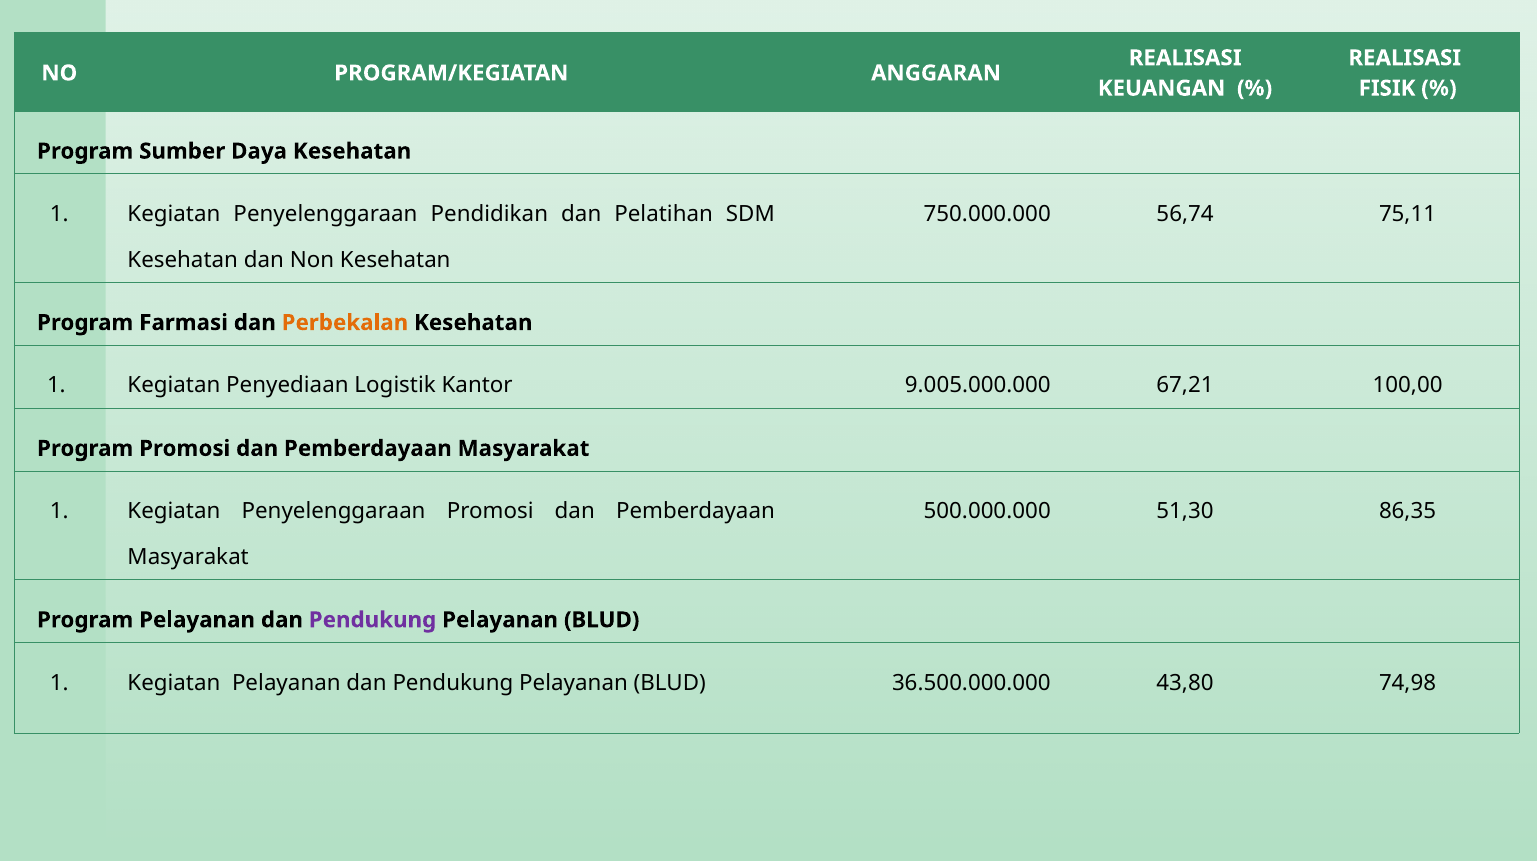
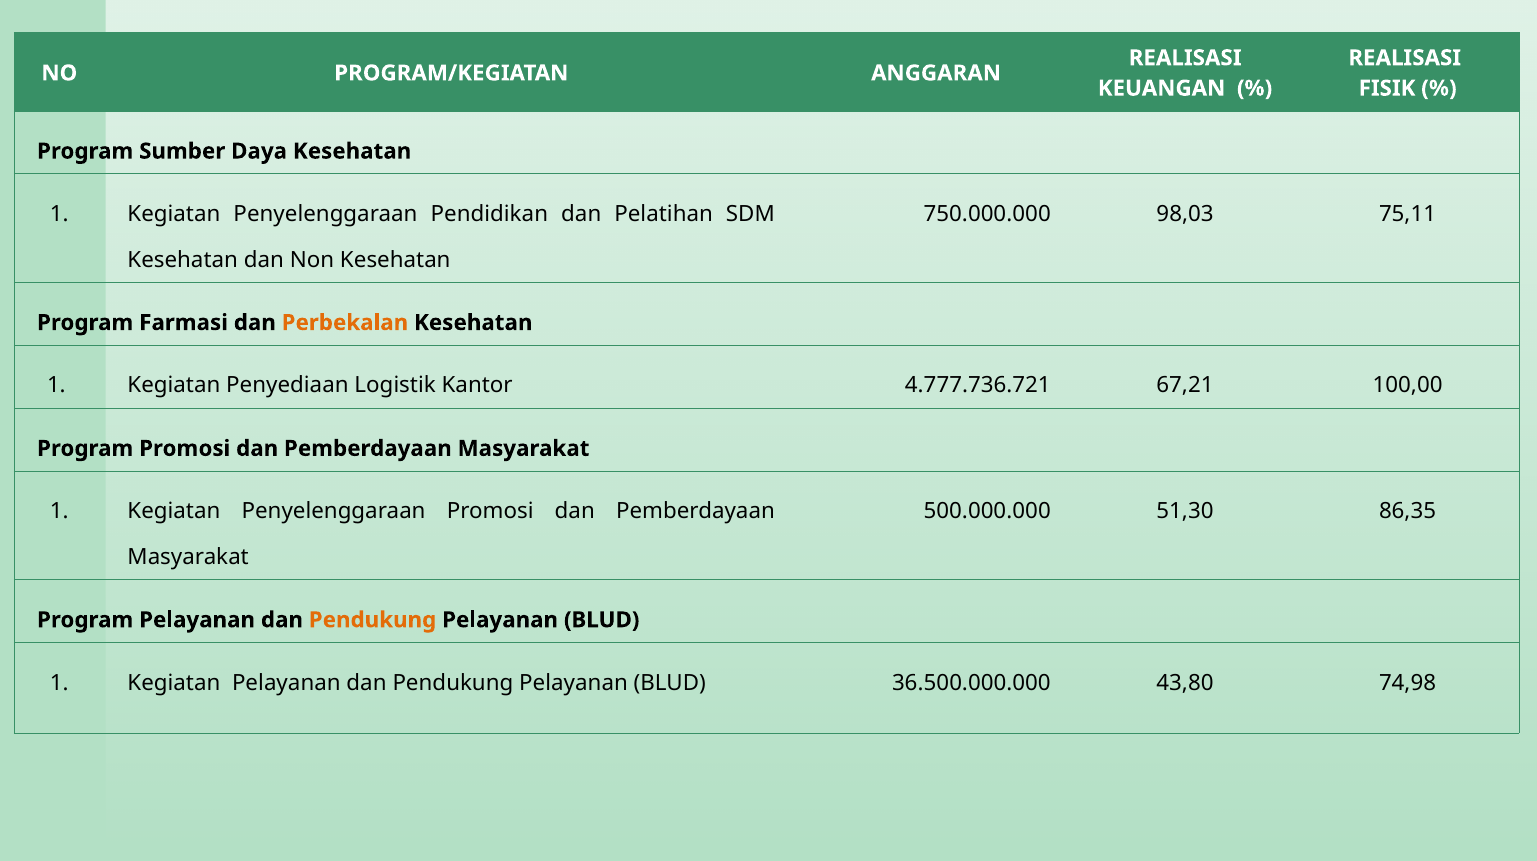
56,74: 56,74 -> 98,03 (1185, 214)
9.005.000.000: 9.005.000.000 -> 4.777.736.721 (978, 386)
Pendukung colour: purple -> orange (373, 620)
